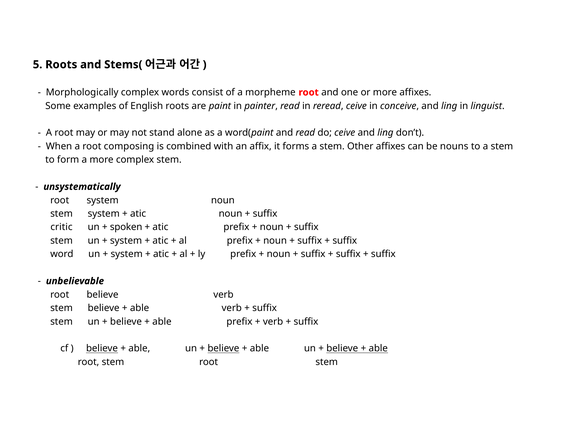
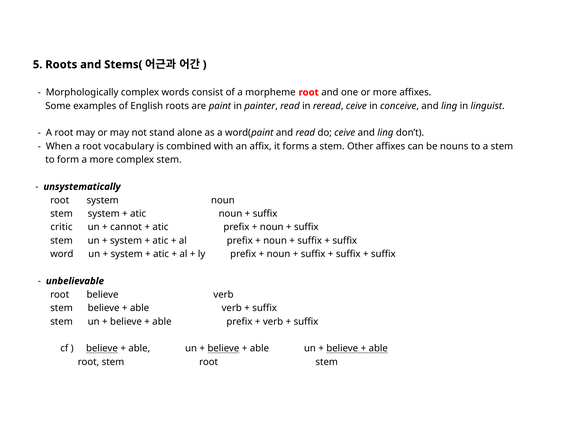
composing: composing -> vocabulary (129, 146)
spoken: spoken -> cannot (126, 227)
